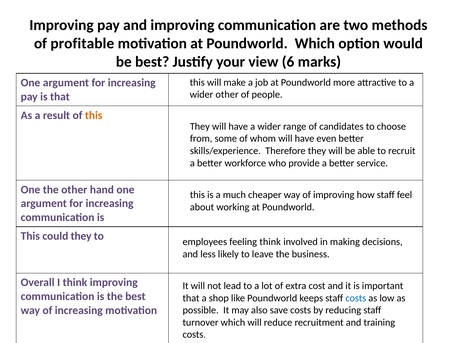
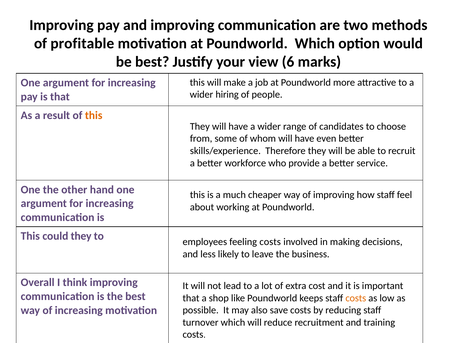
wider other: other -> hiring (227, 94)
feeling think: think -> costs (270, 242)
costs colour: blue -> orange (356, 298)
